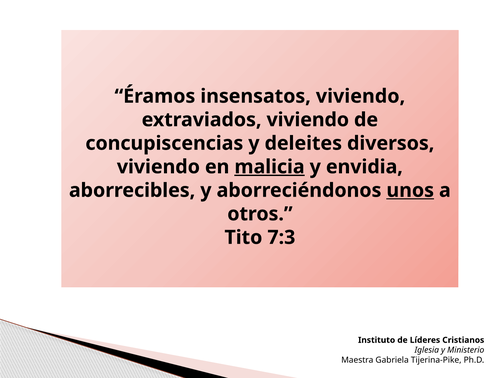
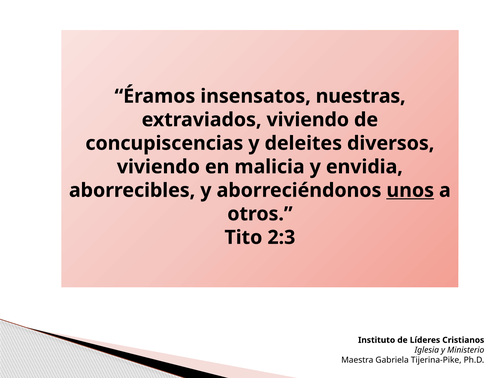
insensatos viviendo: viviendo -> nuestras (361, 96)
malicia underline: present -> none (270, 167)
7:3: 7:3 -> 2:3 (281, 237)
